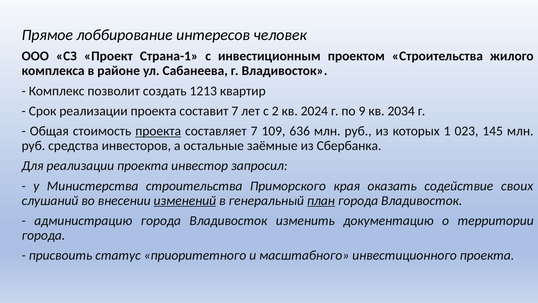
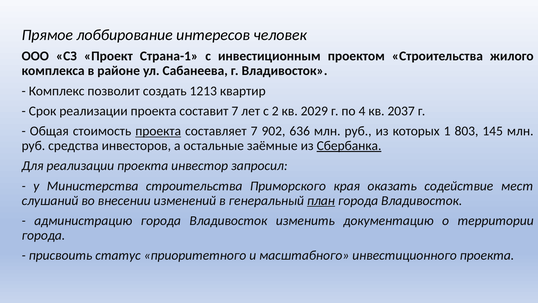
2024: 2024 -> 2029 (314, 111)
9: 9 -> 4 (362, 111)
2034: 2034 -> 2037 (401, 111)
109: 109 -> 902 (273, 131)
023: 023 -> 803 (467, 131)
Сбербанка underline: none -> present (349, 146)
своих: своих -> мест (517, 186)
изменений underline: present -> none (185, 200)
